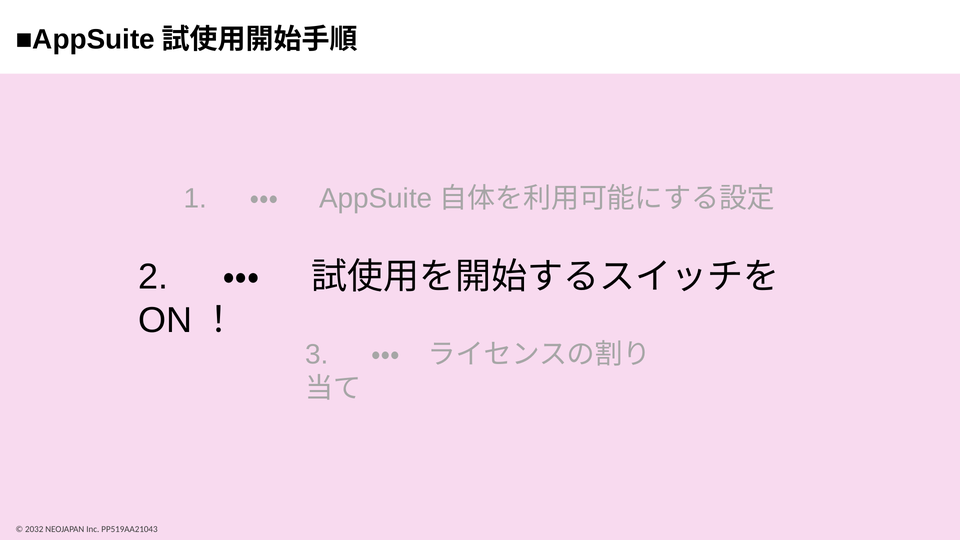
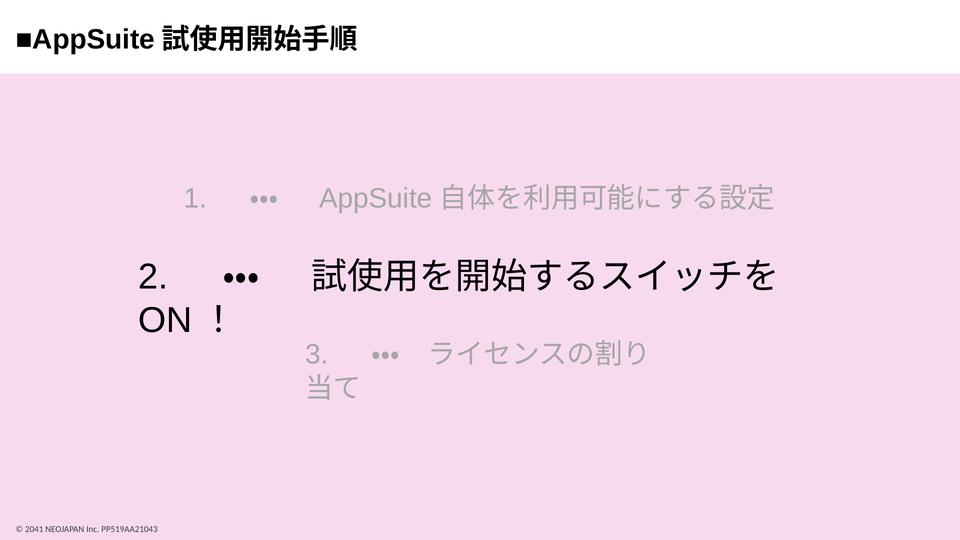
2032: 2032 -> 2041 (34, 529)
